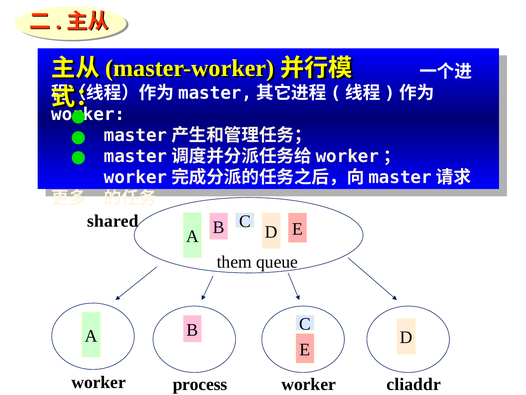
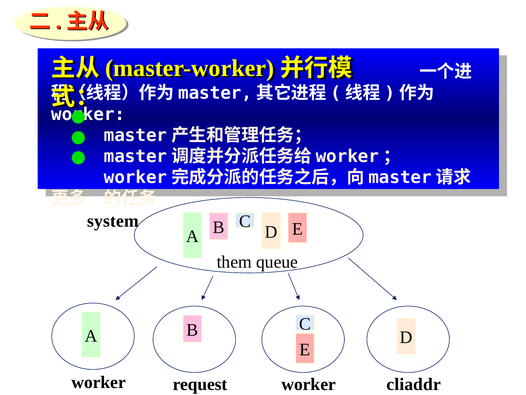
shared: shared -> system (113, 221)
process: process -> request (200, 384)
